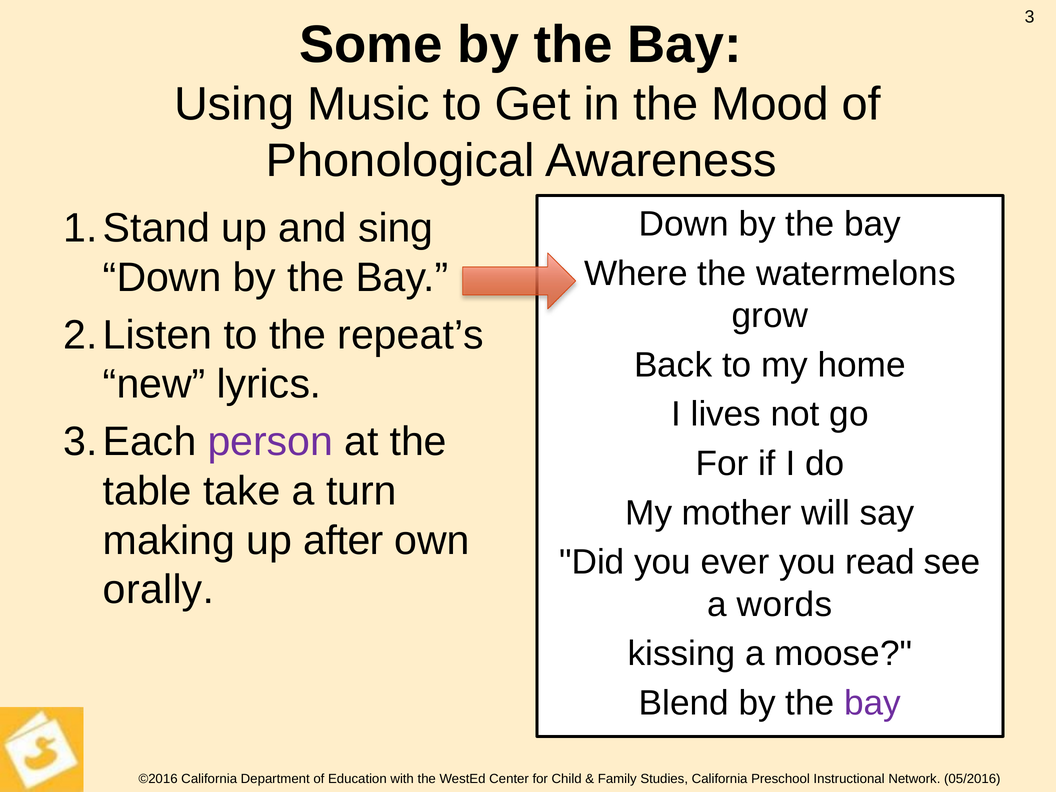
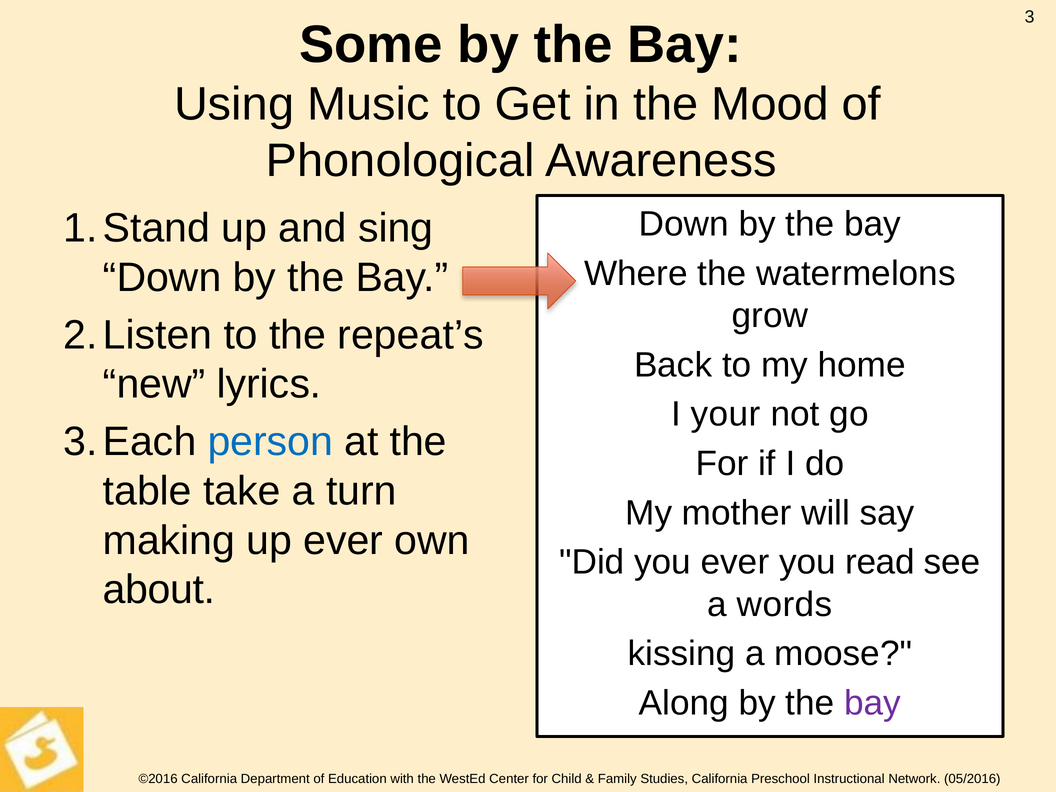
lives: lives -> your (726, 414)
person colour: purple -> blue (270, 442)
up after: after -> ever (343, 541)
orally: orally -> about (159, 590)
Blend: Blend -> Along (684, 703)
